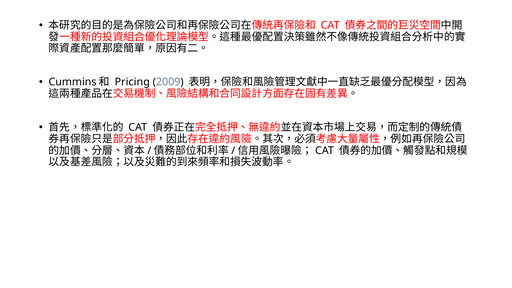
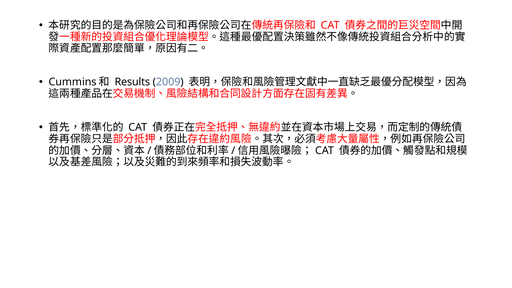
Pricing: Pricing -> Results (132, 82)
